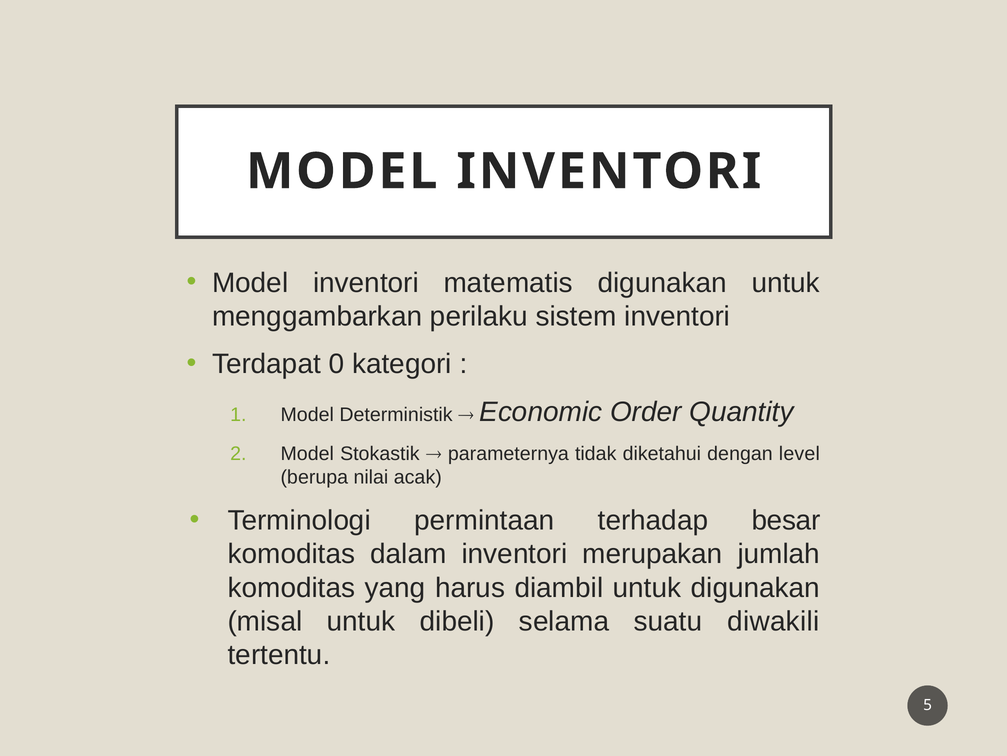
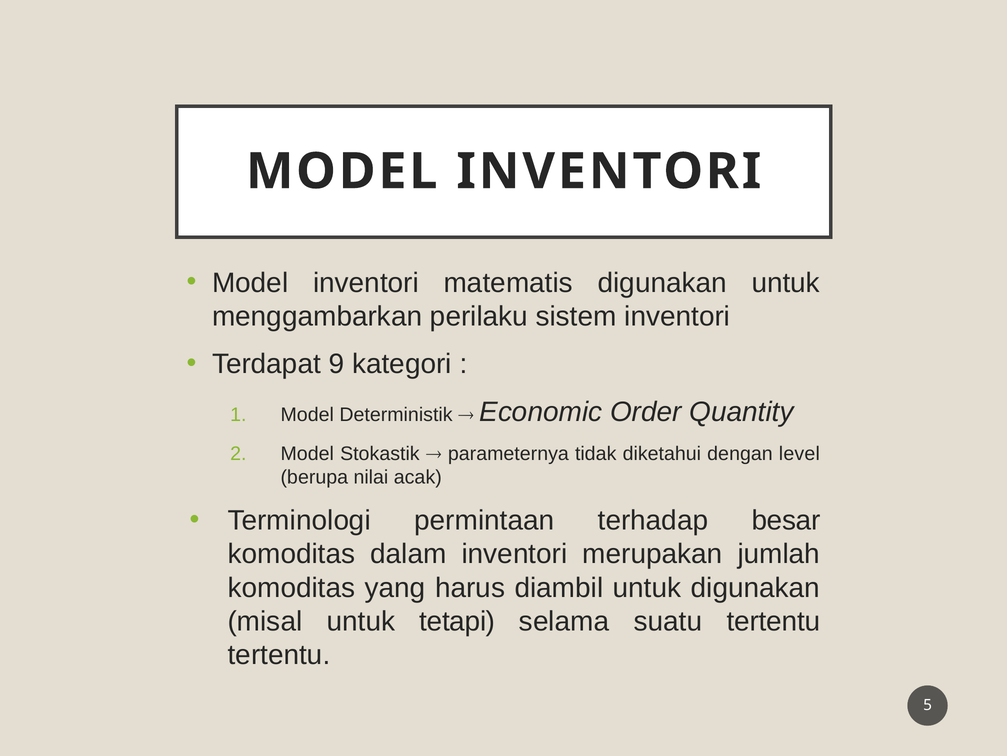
0: 0 -> 9 (337, 364)
dibeli: dibeli -> tetapi (457, 621)
suatu diwakili: diwakili -> tertentu (774, 621)
